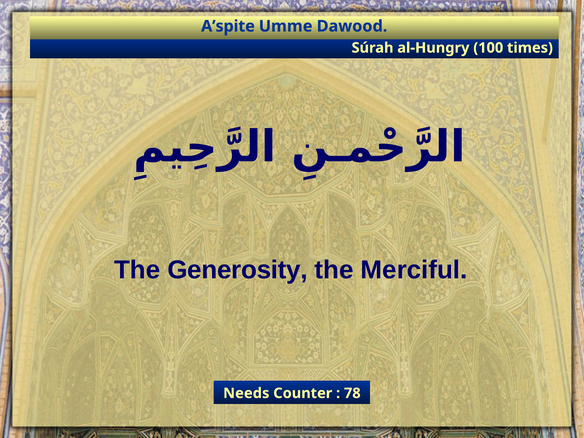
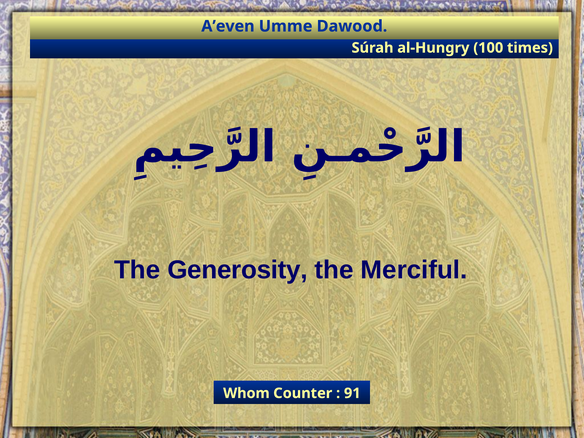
A’spite: A’spite -> A’even (228, 26)
Needs: Needs -> Whom (246, 393)
78: 78 -> 91 (352, 393)
